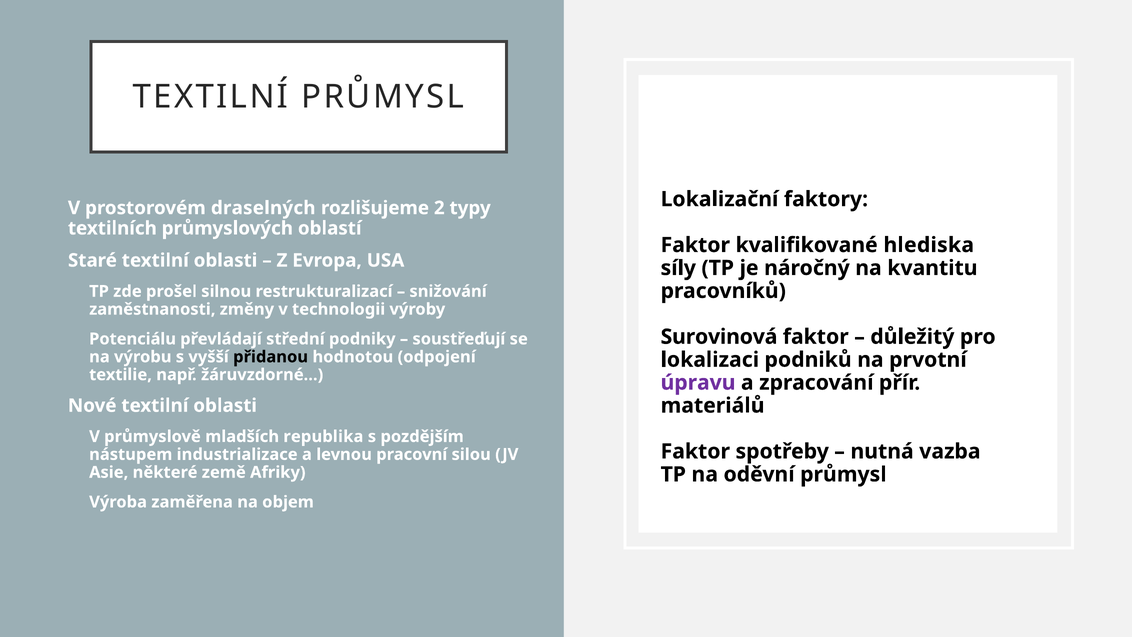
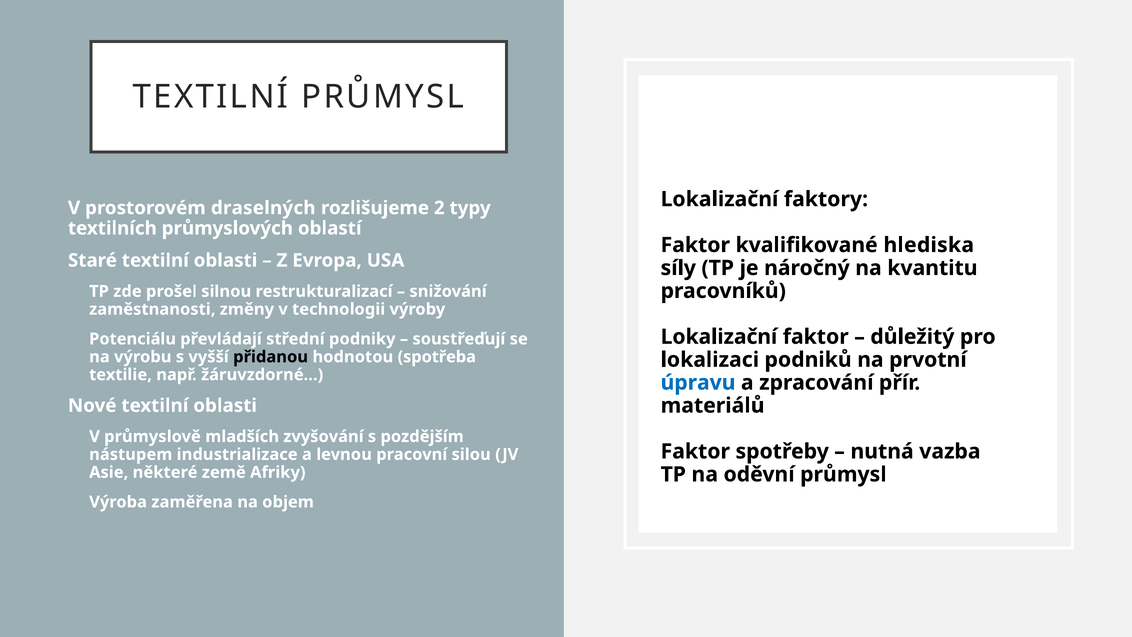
Surovinová: Surovinová -> Lokalizační (719, 337)
odpojení: odpojení -> spotřeba (437, 357)
úpravu colour: purple -> blue (698, 383)
republika: republika -> zvyšování (323, 436)
